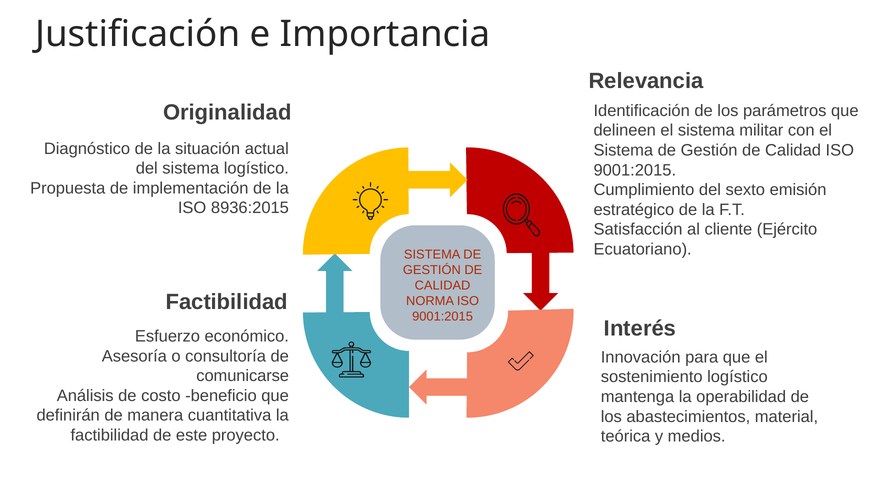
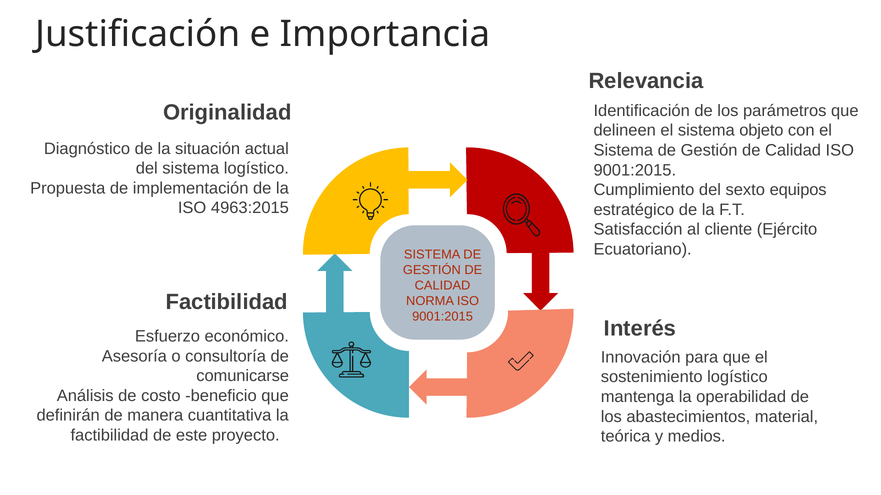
militar: militar -> objeto (761, 131)
emisión: emisión -> equipos (798, 190)
8936:2015: 8936:2015 -> 4963:2015 (250, 208)
